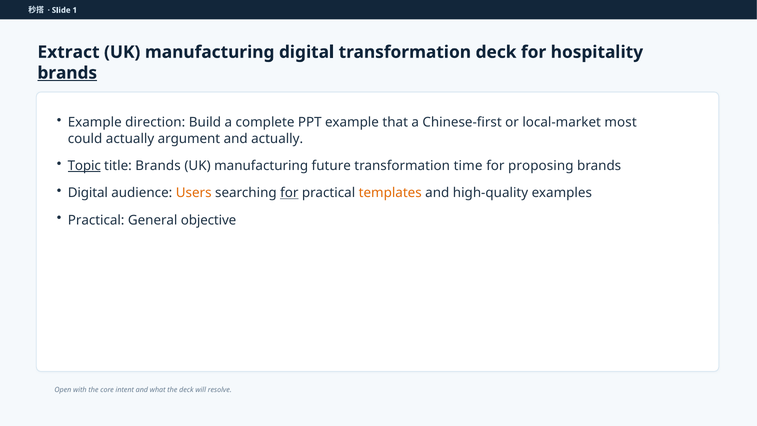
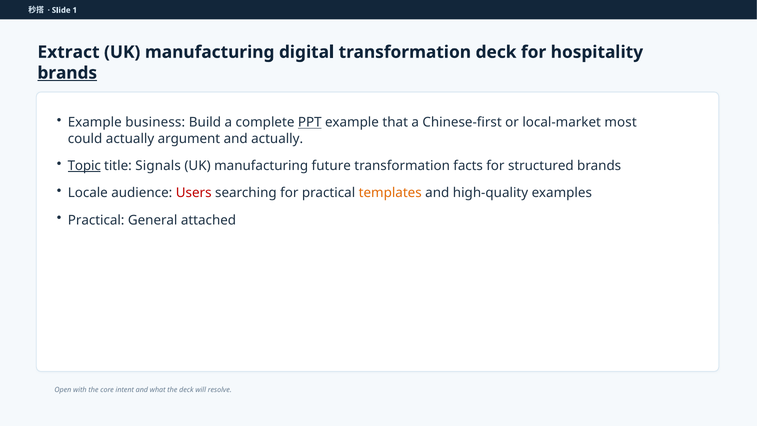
direction: direction -> business (155, 123)
PPT underline: none -> present (310, 123)
title Brands: Brands -> Signals (158, 166)
time: time -> facts (468, 166)
proposing: proposing -> structured (541, 166)
Digital: Digital -> Locale (88, 193)
Users colour: orange -> red (194, 193)
for underline: present -> none (289, 193)
objective: objective -> attached (208, 220)
